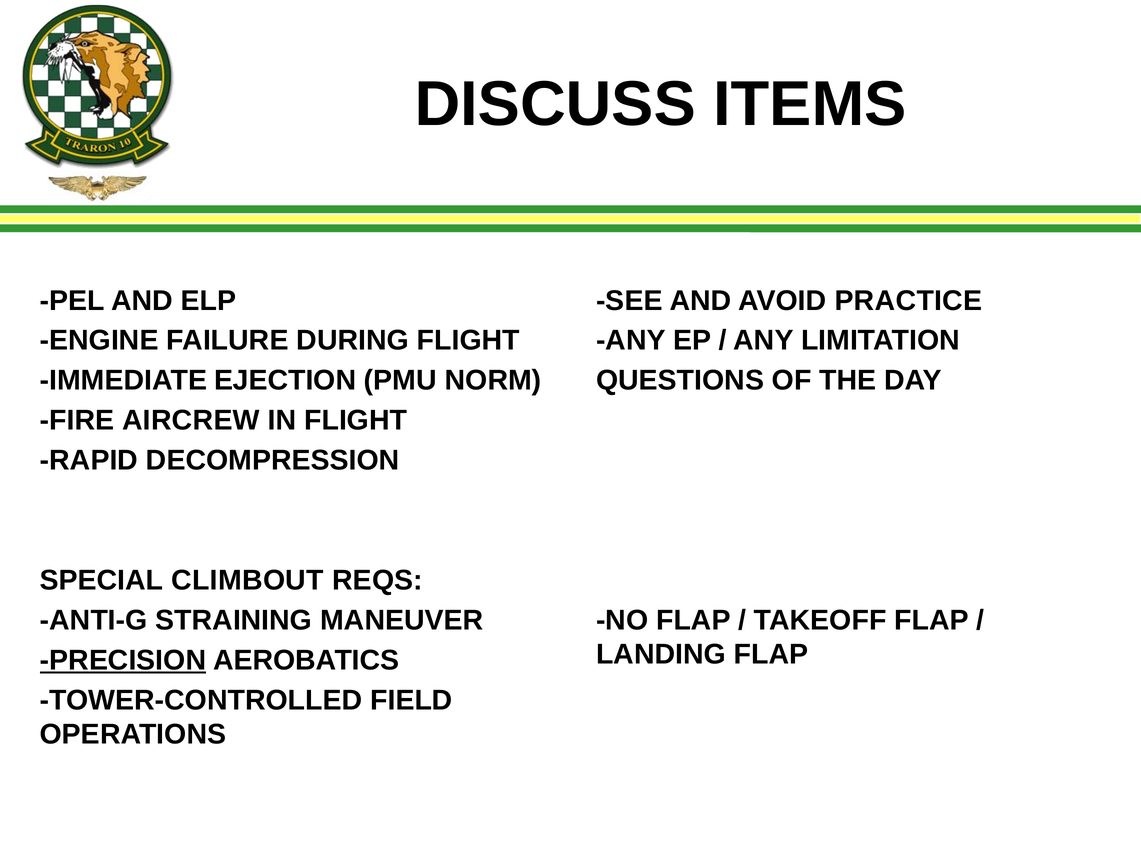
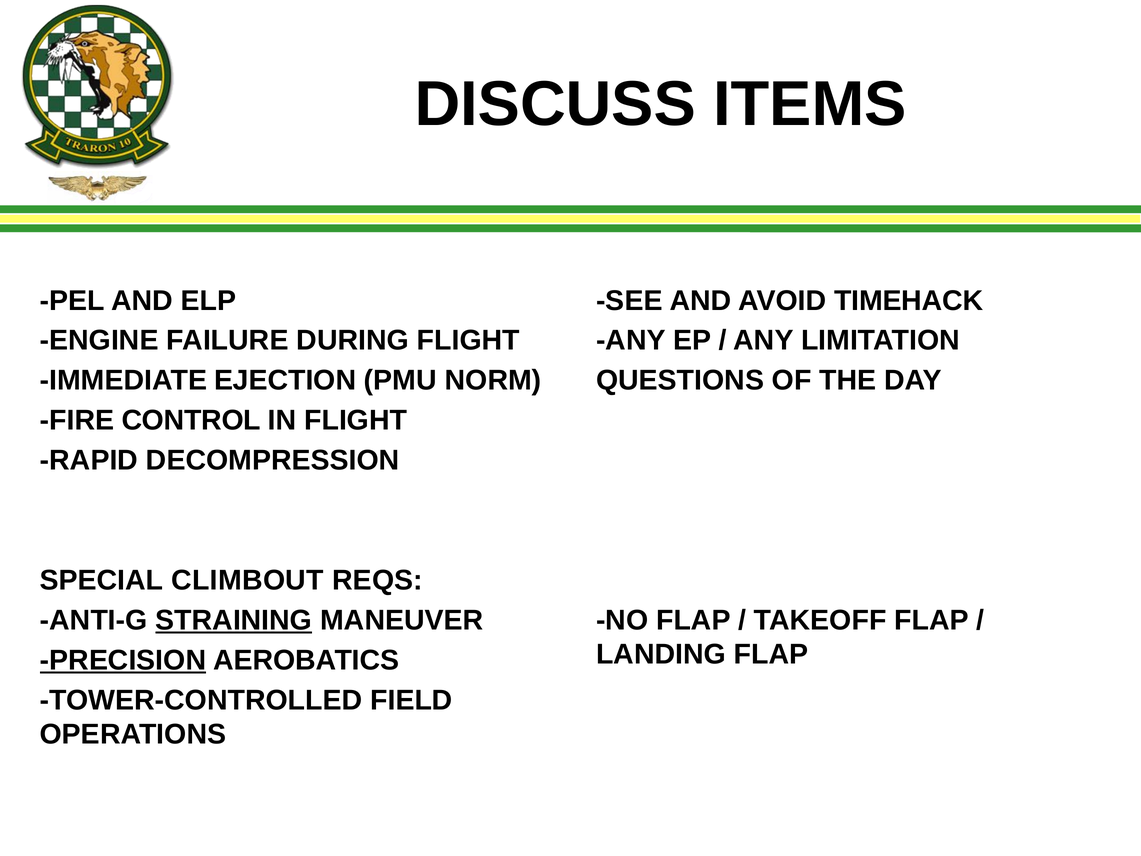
PRACTICE: PRACTICE -> TIMEHACK (909, 301)
AIRCREW: AIRCREW -> CONTROL (191, 420)
STRAINING underline: none -> present (234, 620)
